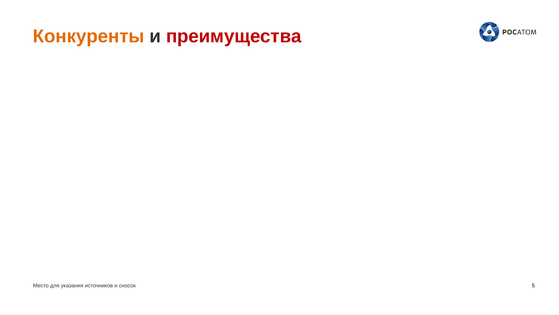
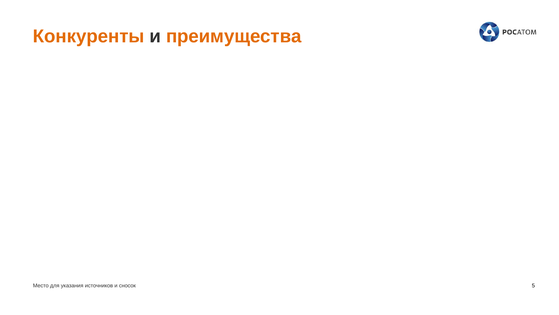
преимущества colour: red -> orange (234, 36)
